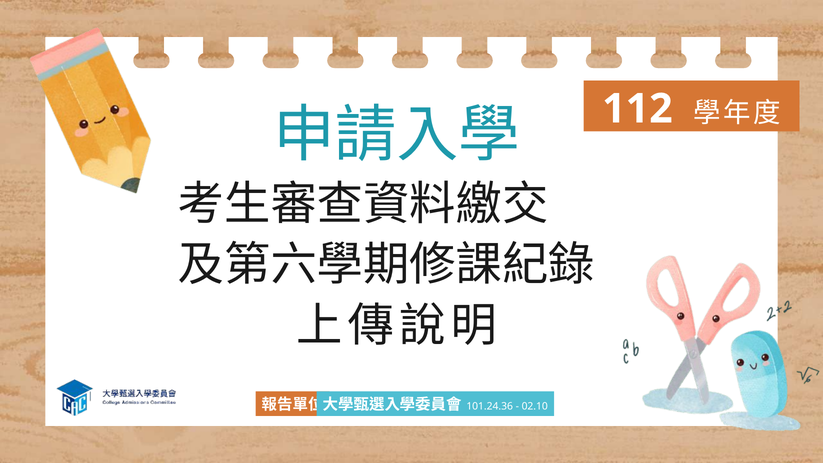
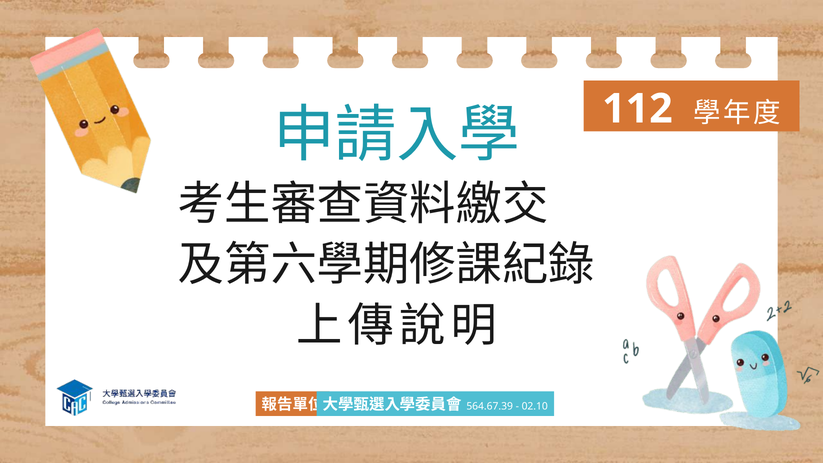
101.24.36: 101.24.36 -> 564.67.39 (490, 406)
